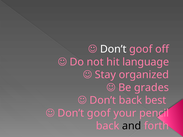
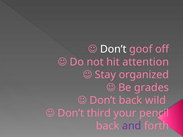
language: language -> attention (146, 62)
best: best -> wild (156, 100)
goof: goof -> third (99, 113)
and colour: black -> purple (132, 126)
